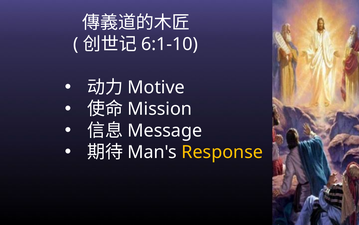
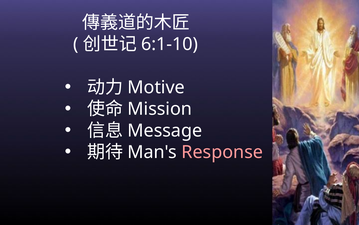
Response colour: yellow -> pink (222, 152)
